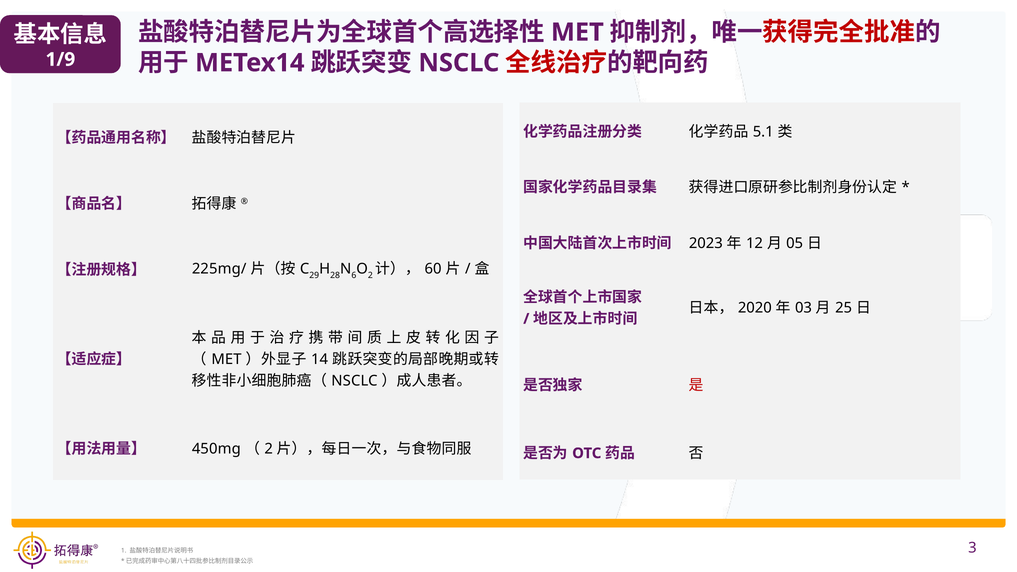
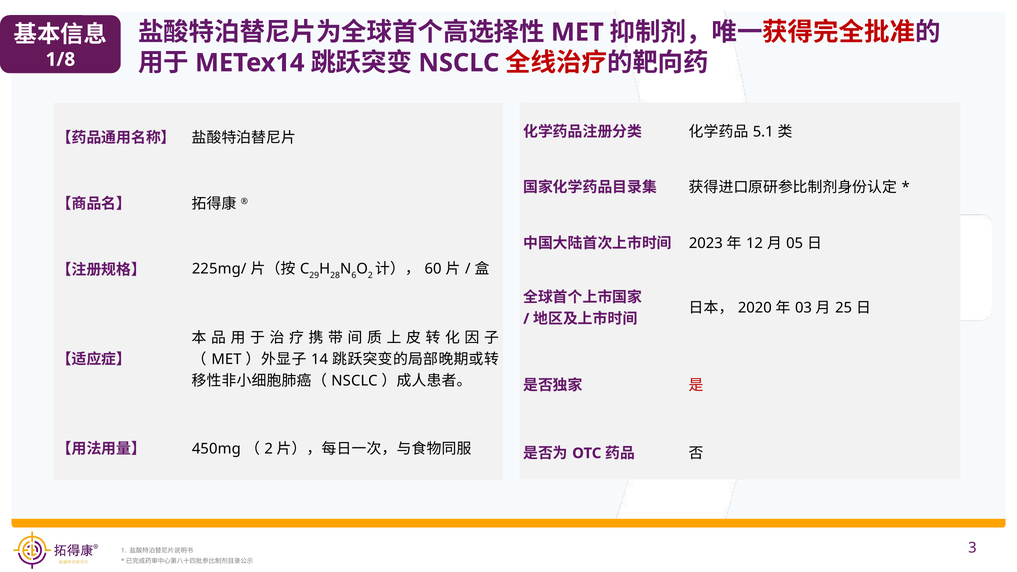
1/9: 1/9 -> 1/8 (60, 59)
